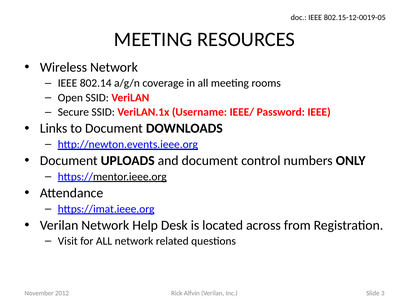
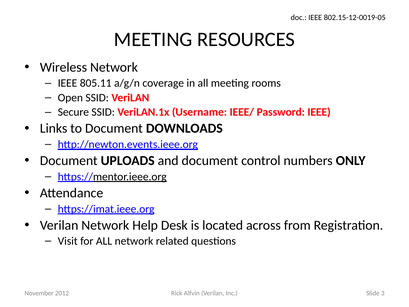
802.14: 802.14 -> 805.11 (96, 83)
